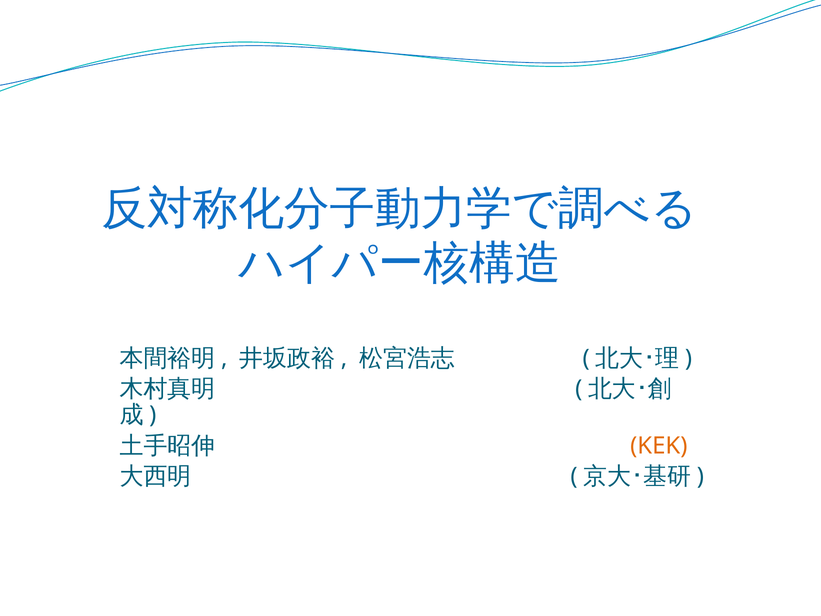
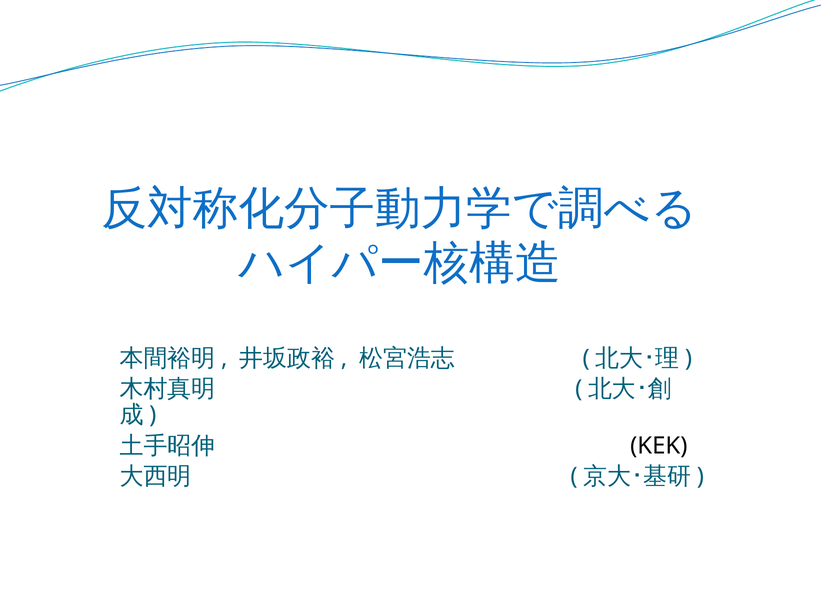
KEK colour: orange -> black (659, 445)
